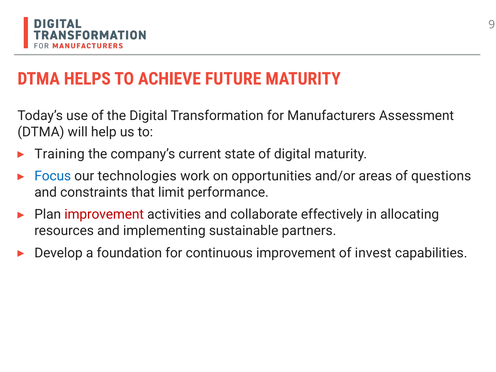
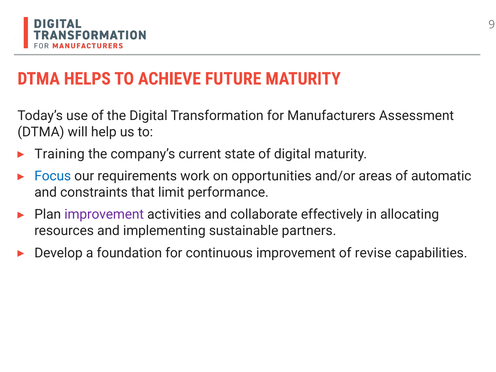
technologies: technologies -> requirements (137, 176)
questions: questions -> automatic (441, 176)
improvement colour: red -> purple (104, 214)
invest: invest -> revise (373, 253)
